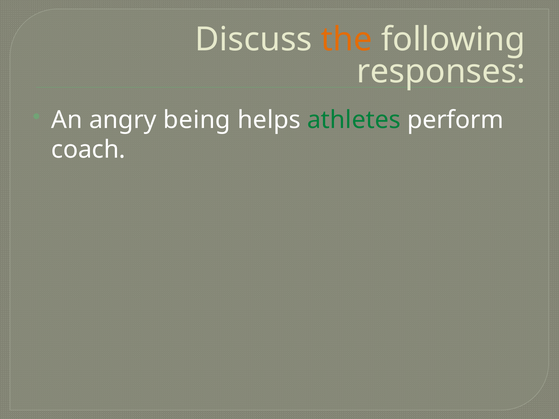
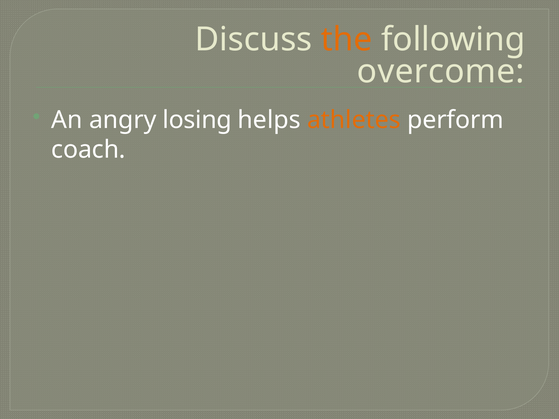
responses: responses -> overcome (441, 72)
being: being -> losing (197, 120)
athletes colour: green -> orange (354, 120)
